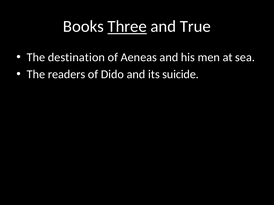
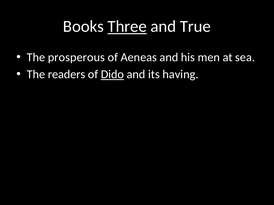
destination: destination -> prosperous (76, 57)
Dido underline: none -> present (112, 75)
suicide: suicide -> having (181, 75)
